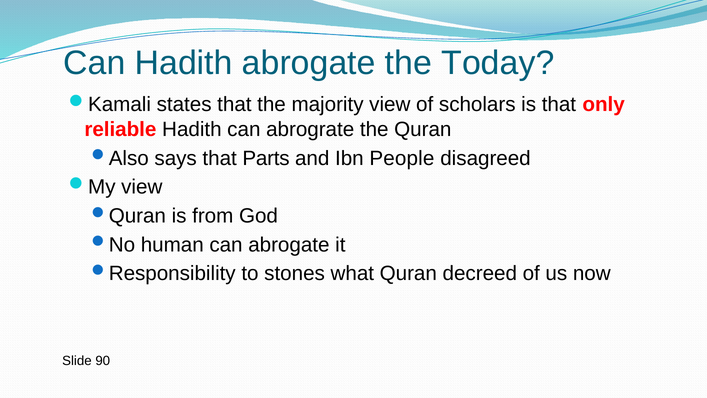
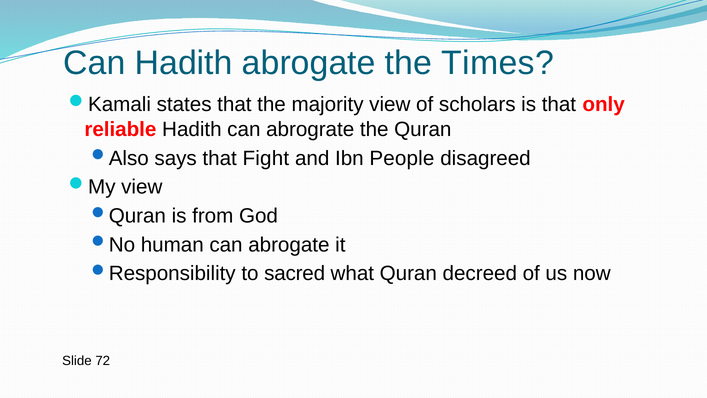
Today: Today -> Times (498, 63)
Parts: Parts -> Fight (266, 158)
stones: stones -> sacred (295, 273)
90: 90 -> 72 (103, 361)
